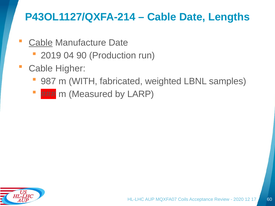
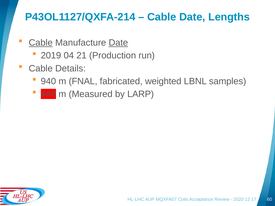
Date underline: none -> present (118, 43)
90: 90 -> 21 (81, 56)
Higher: Higher -> Details (70, 68)
987: 987 -> 940 (48, 81)
WITH: WITH -> FNAL (83, 81)
